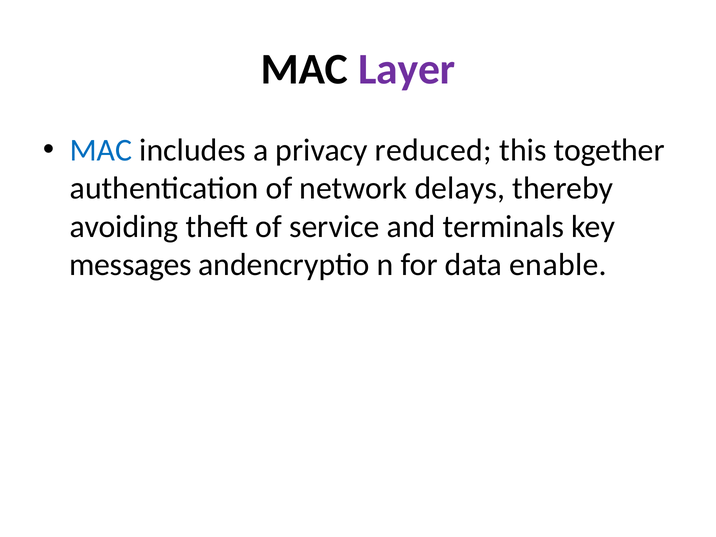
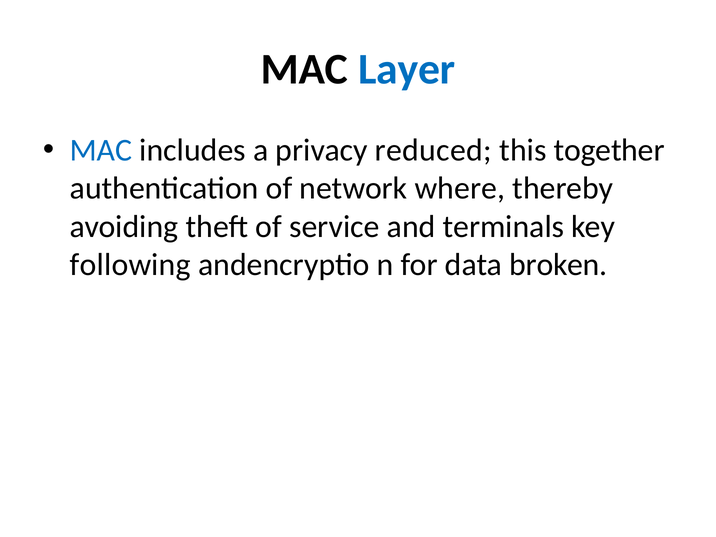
Layer colour: purple -> blue (407, 69)
delays: delays -> where (460, 188)
messages: messages -> following (130, 265)
enable: enable -> broken (558, 265)
